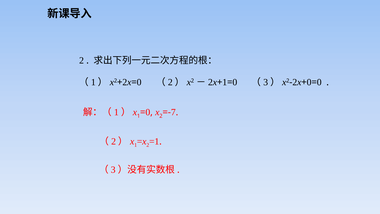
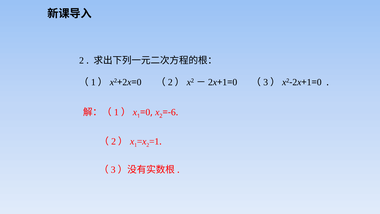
0: 0 -> 1 (309, 82)
7: 7 -> 6 (173, 112)
